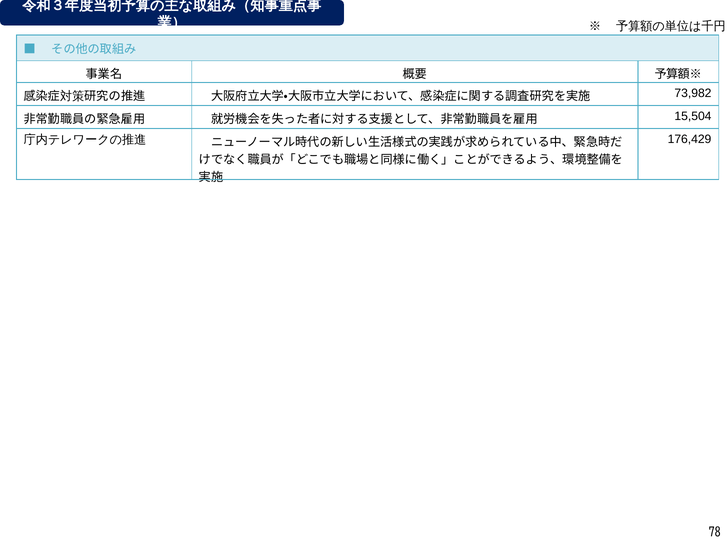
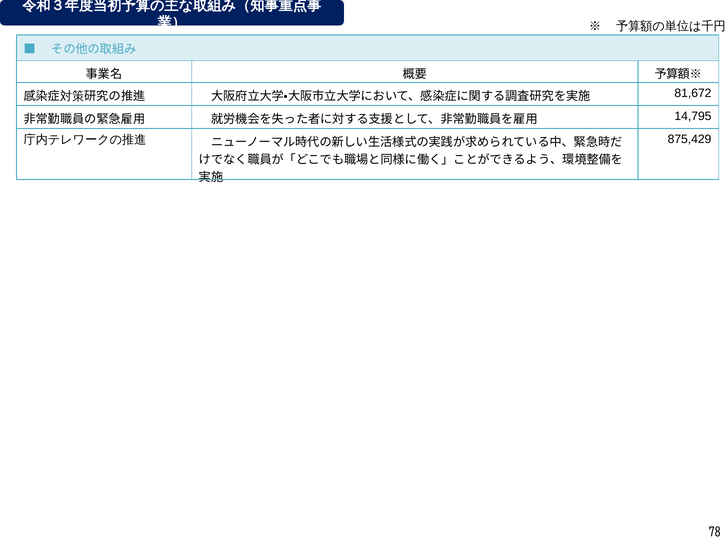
73,982: 73,982 -> 81,672 (693, 93)
15,504: 15,504 -> 14,795 (693, 116)
176,429: 176,429 -> 875,429 (690, 139)
